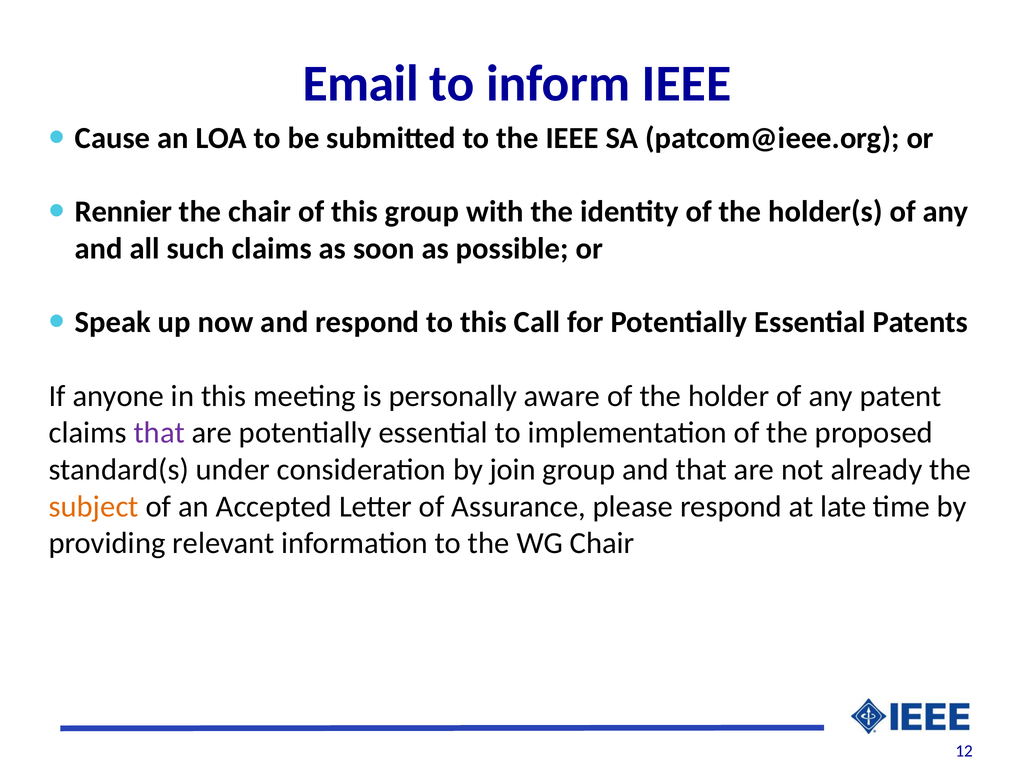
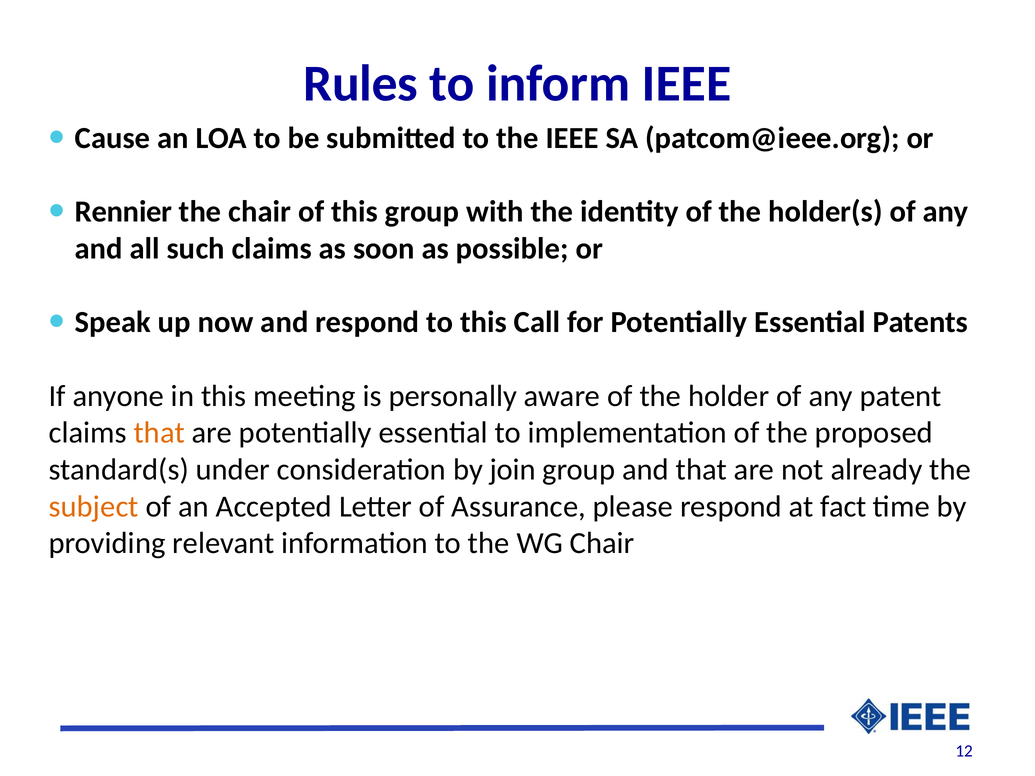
Email: Email -> Rules (361, 84)
that colour: purple -> orange (159, 433)
late: late -> fact (844, 507)
